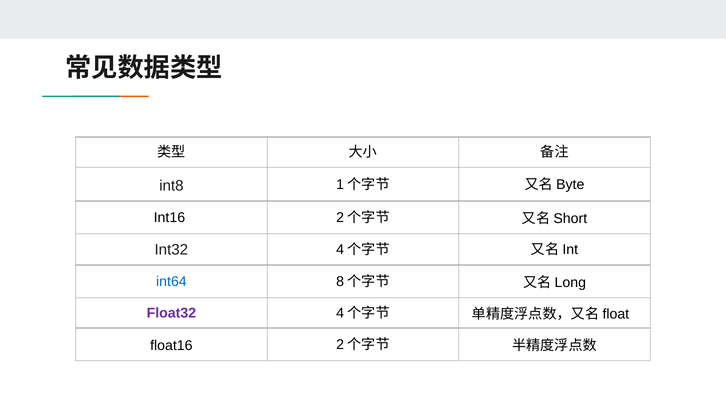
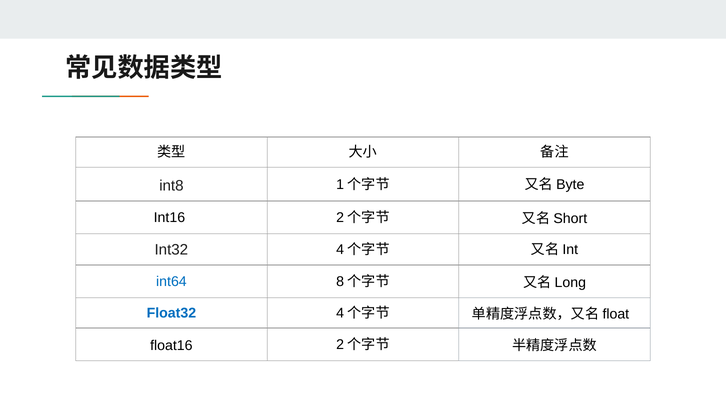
Float32 colour: purple -> blue (171, 313)
